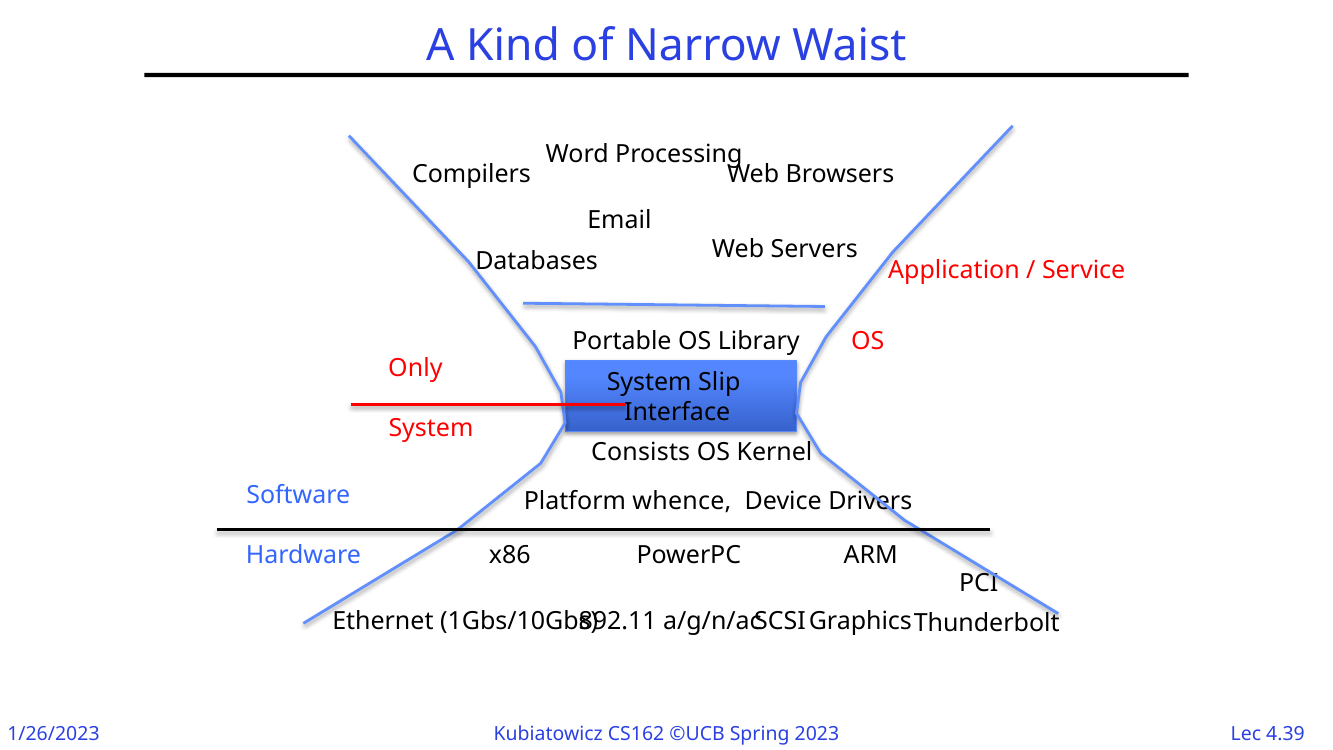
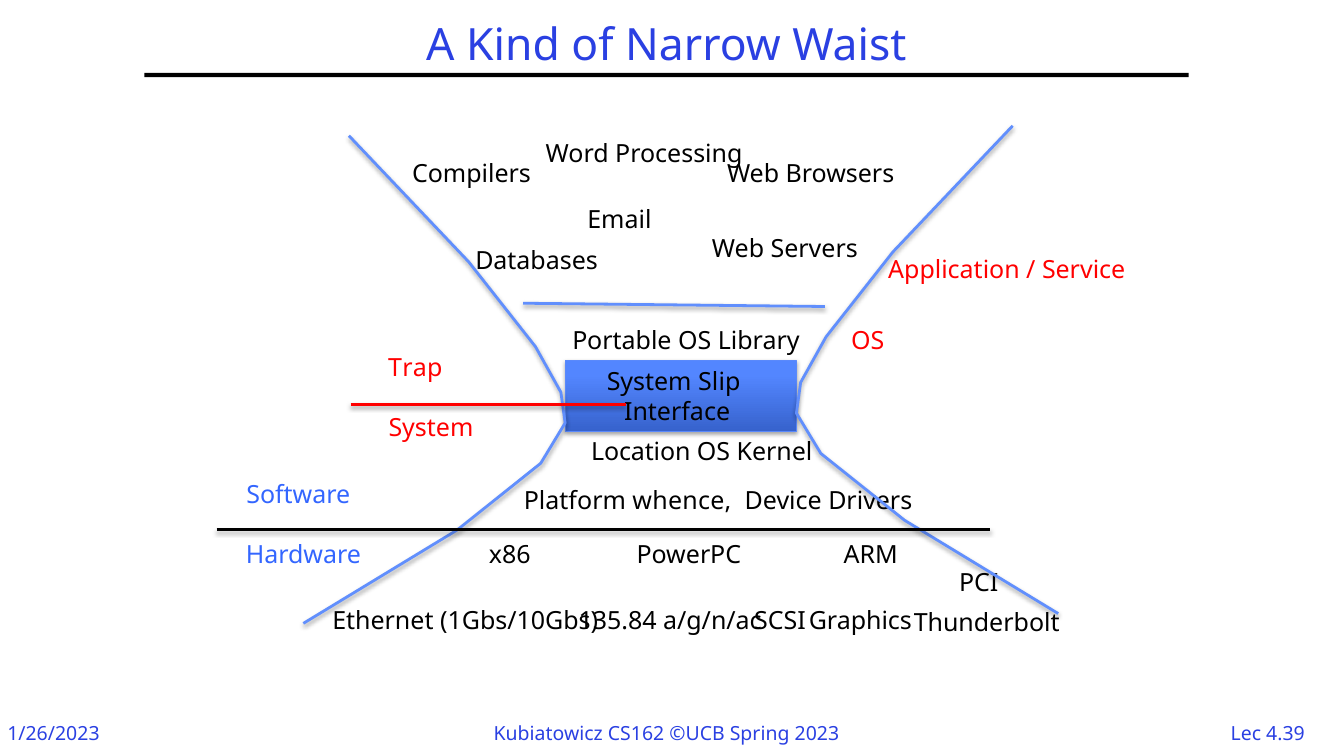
Only: Only -> Trap (415, 368)
Consists: Consists -> Location (641, 453)
892.11: 892.11 -> 135.84 (618, 621)
